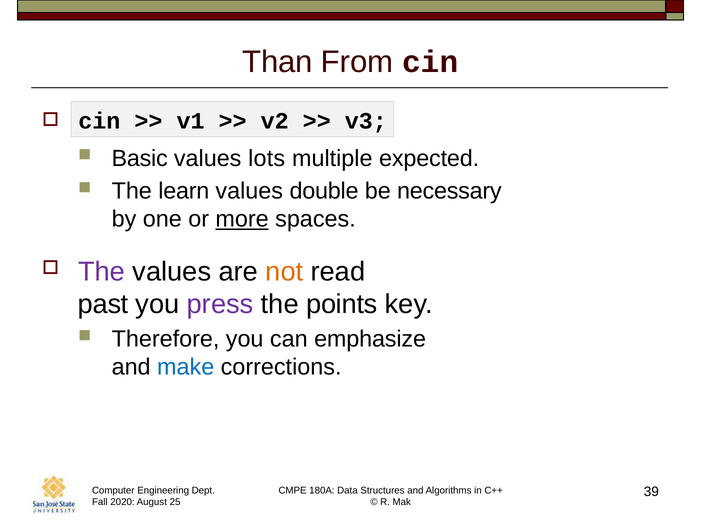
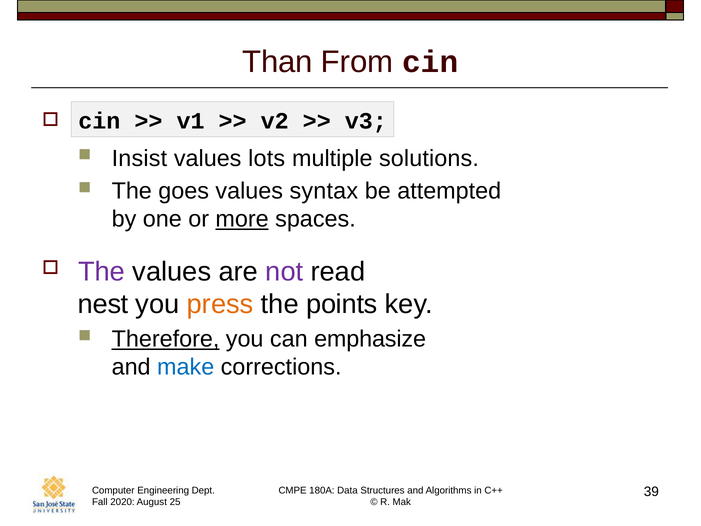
Basic: Basic -> Insist (139, 158)
expected: expected -> solutions (429, 158)
learn: learn -> goes (184, 191)
double: double -> syntax (324, 191)
necessary: necessary -> attempted (449, 191)
not colour: orange -> purple (284, 271)
past: past -> nest (103, 304)
press colour: purple -> orange (220, 304)
Therefore underline: none -> present (166, 339)
